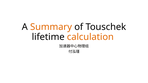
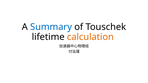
Summary colour: orange -> blue (51, 27)
